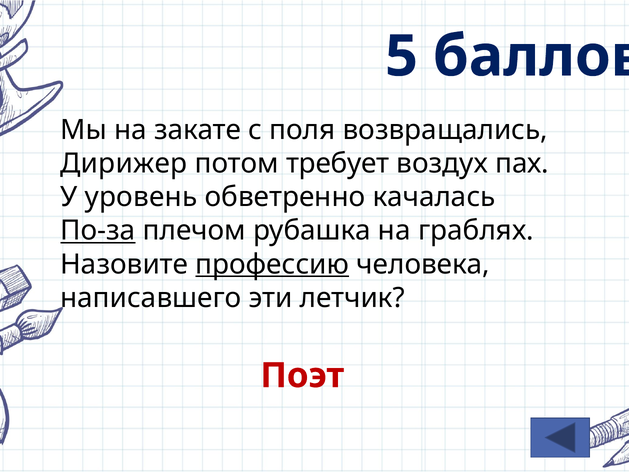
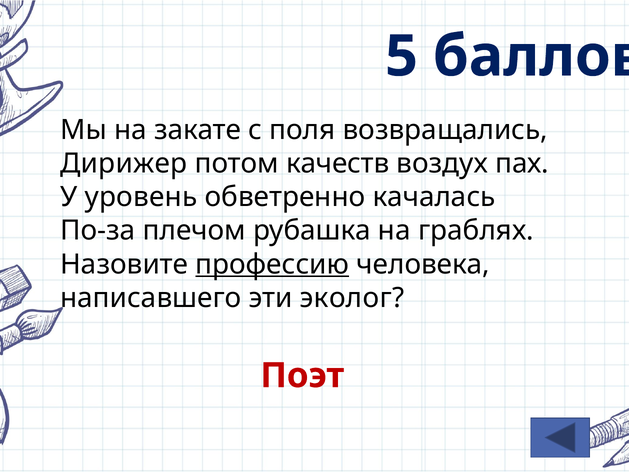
требует: требует -> качеств (338, 163)
По-за underline: present -> none (98, 231)
летчик: летчик -> эколог (352, 298)
